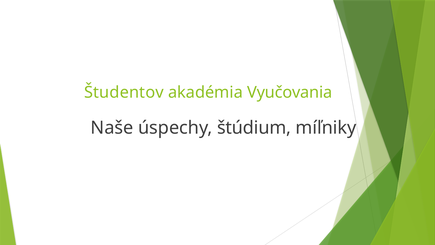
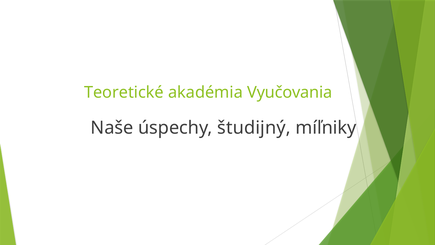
Študentov: Študentov -> Teoretické (124, 92)
štúdium: štúdium -> študijný (254, 128)
